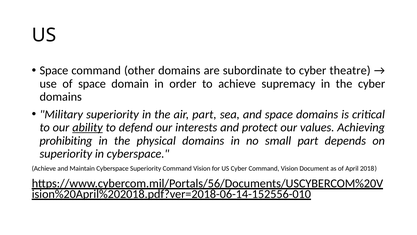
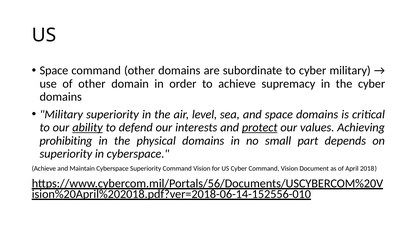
cyber theatre: theatre -> military (350, 70)
of space: space -> other (92, 84)
air part: part -> level (205, 114)
protect underline: none -> present (260, 127)
